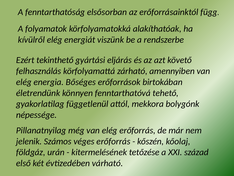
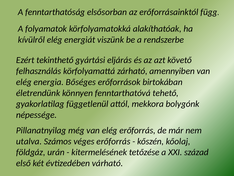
jelenik: jelenik -> utalva (29, 141)
